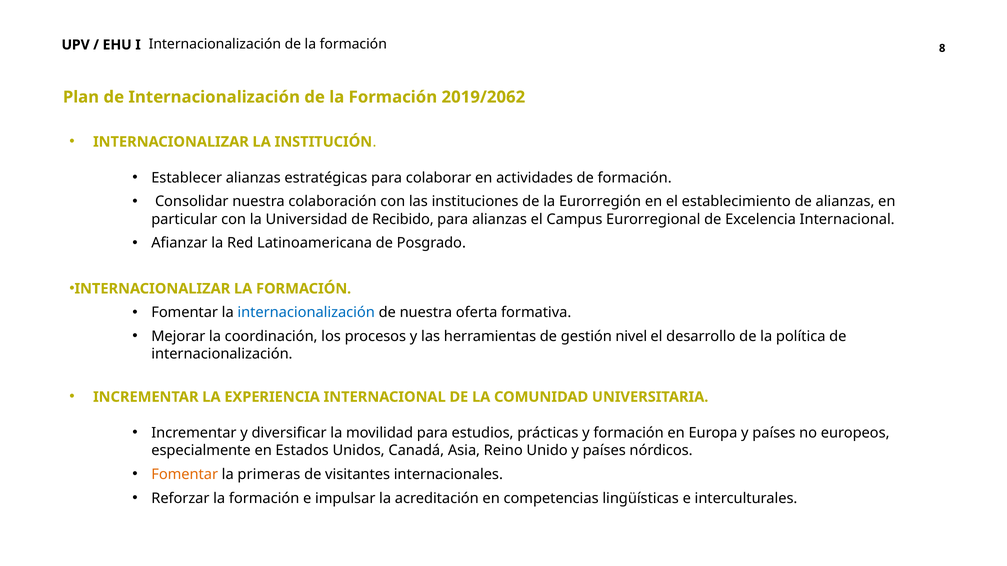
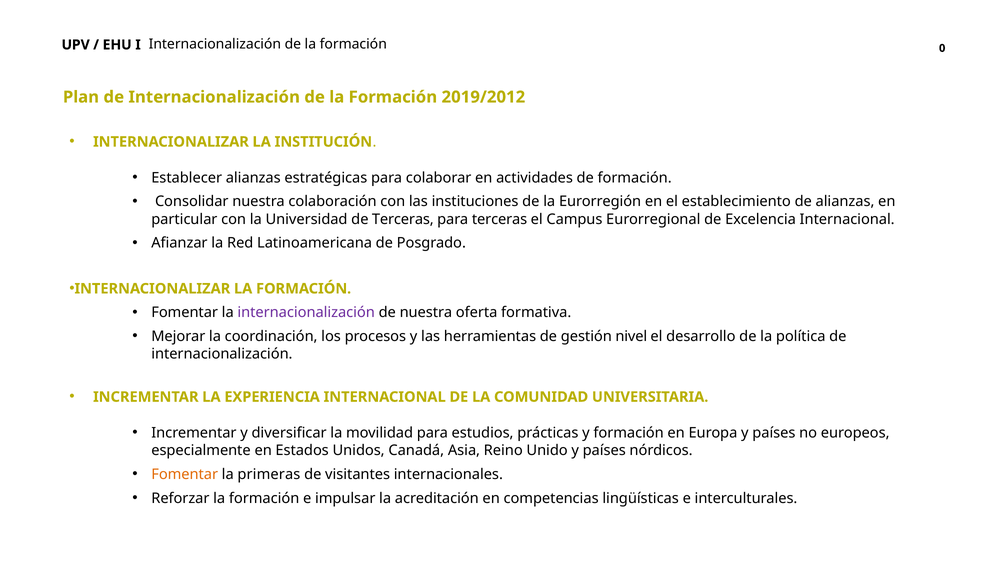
8: 8 -> 0 (942, 48)
2019/2062: 2019/2062 -> 2019/2012 (483, 97)
de Recibido: Recibido -> Terceras (403, 219)
para alianzas: alianzas -> terceras (500, 219)
internacionalización colour: blue -> purple (306, 313)
